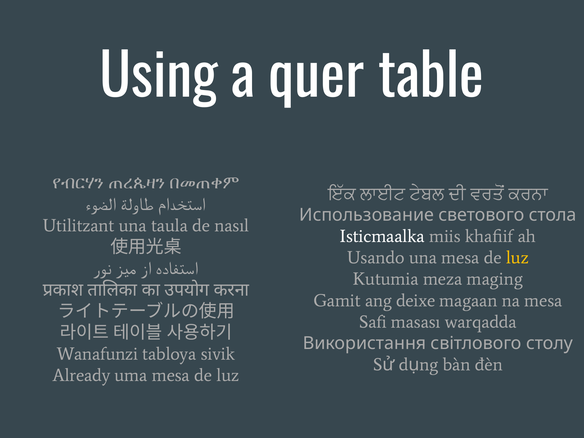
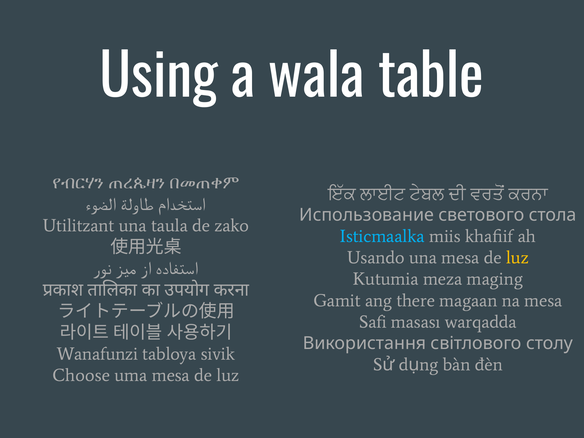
quer: quer -> wala (316, 78)
nasıl: nasıl -> zako (232, 226)
Isticmaalka colour: white -> light blue (382, 236)
deixe: deixe -> there (416, 301)
Already: Already -> Choose (81, 375)
